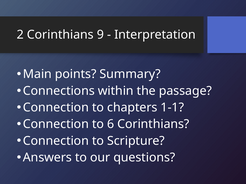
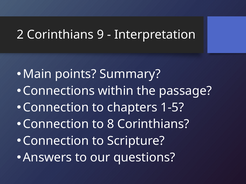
1-1: 1-1 -> 1-5 (172, 108)
6: 6 -> 8 (111, 124)
